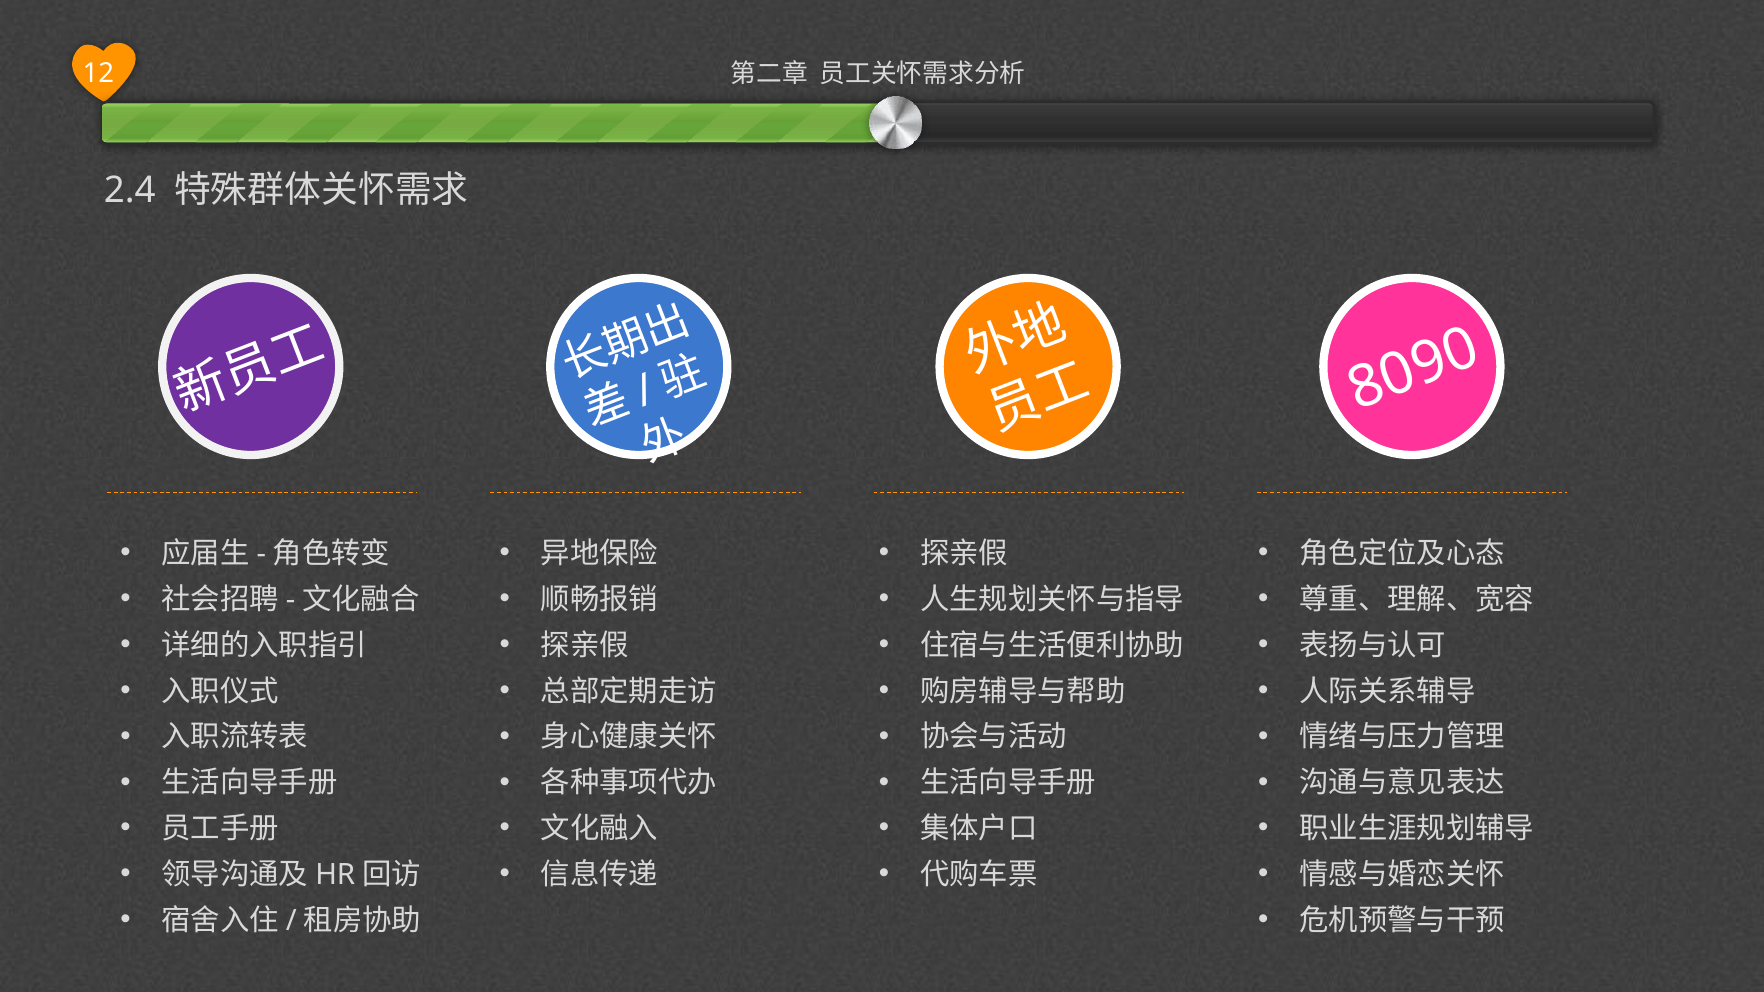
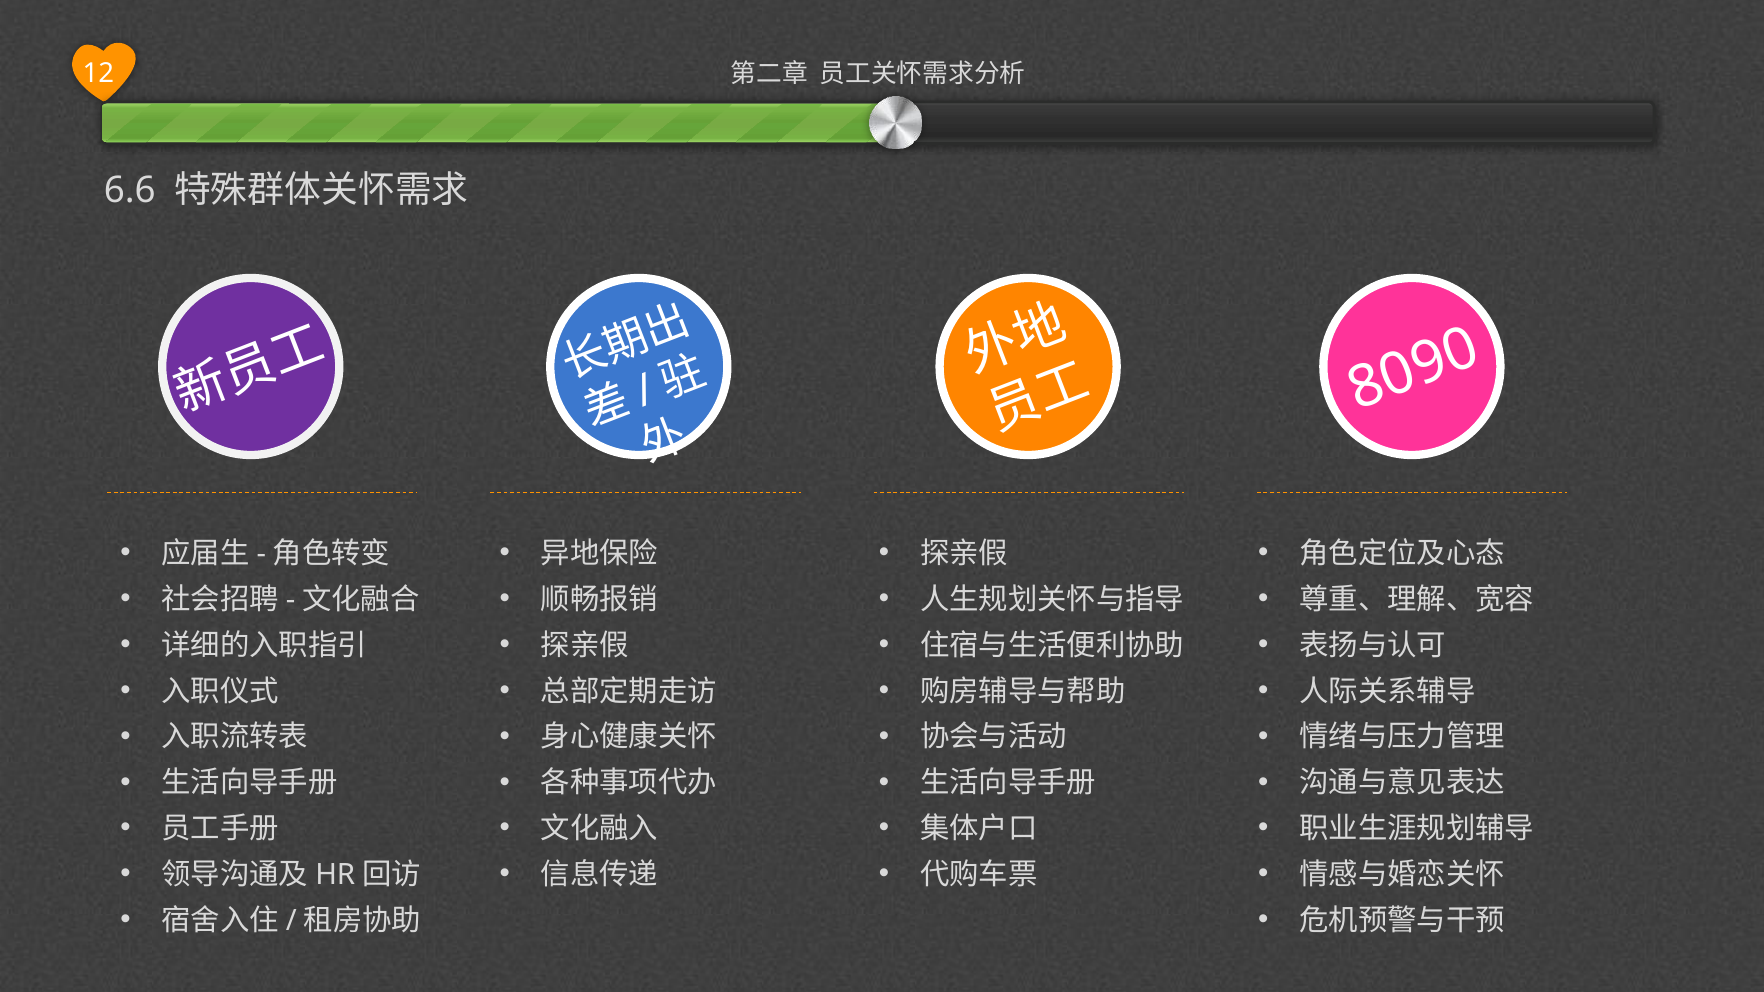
2.4: 2.4 -> 6.6 (130, 190)
